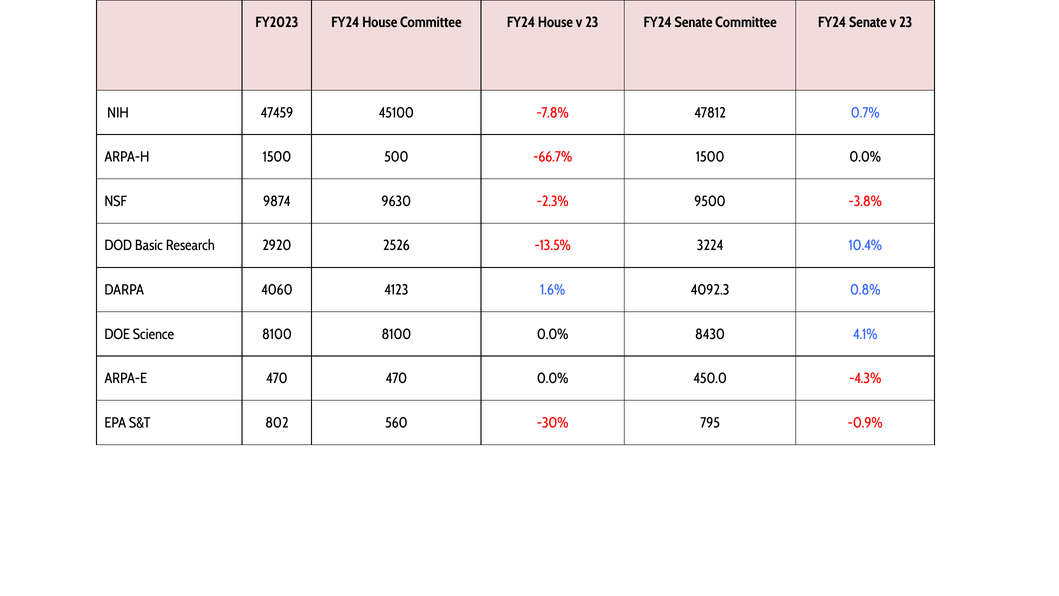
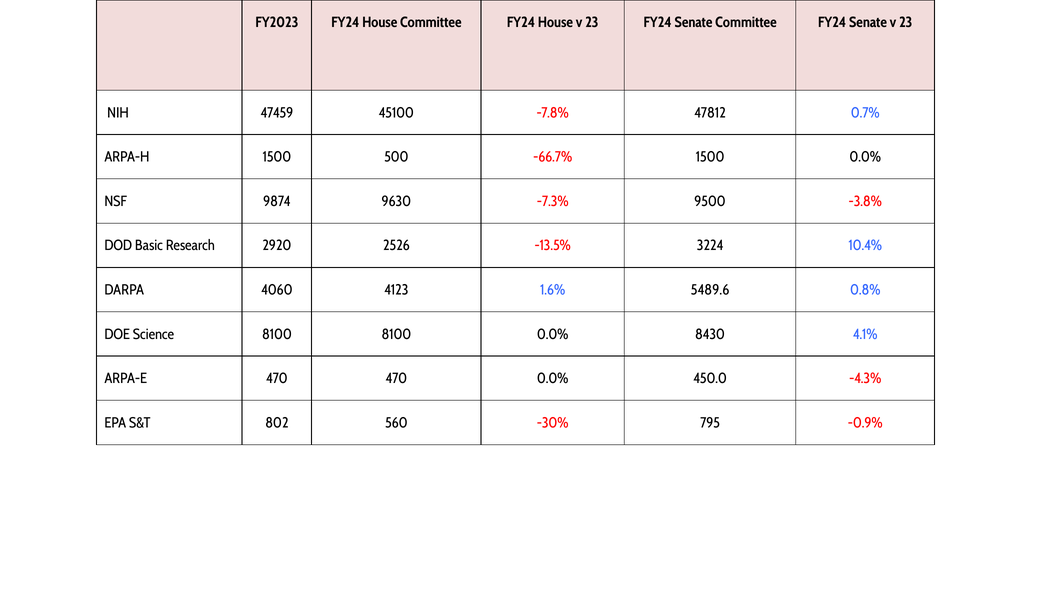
-2.3%: -2.3% -> -7.3% (553, 201)
4092.3: 4092.3 -> 5489.6 (710, 290)
